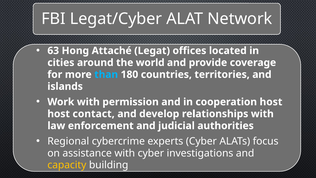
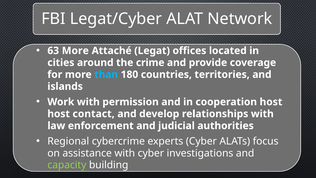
63 Hong: Hong -> More (75, 51)
world: world -> crime (150, 63)
capacity colour: yellow -> light green (67, 165)
